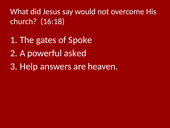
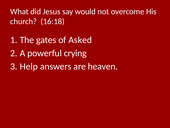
Spoke: Spoke -> Asked (80, 40)
asked: asked -> crying (75, 53)
